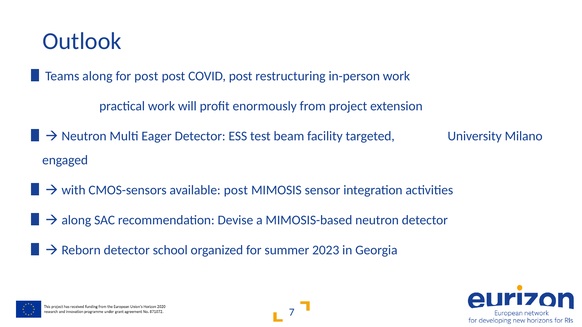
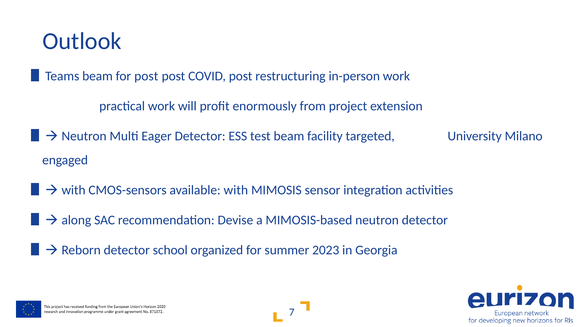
Teams along: along -> beam (98, 76)
available post: post -> with (236, 190)
